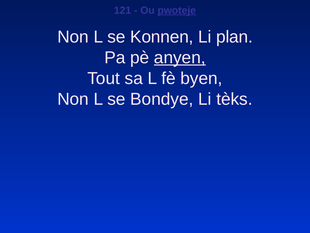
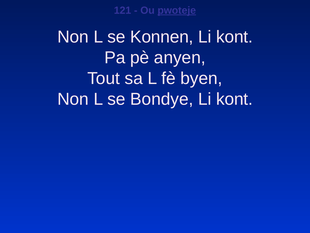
plan: plan -> kont (234, 37)
anyen underline: present -> none (180, 58)
Bondye Li tèks: tèks -> kont (234, 99)
